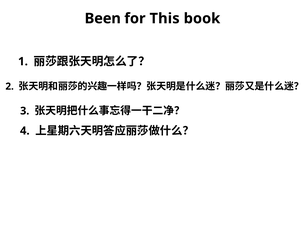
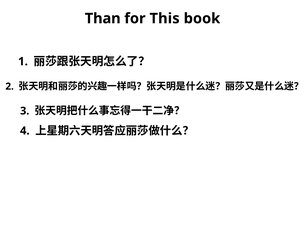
Been: Been -> Than (103, 18)
